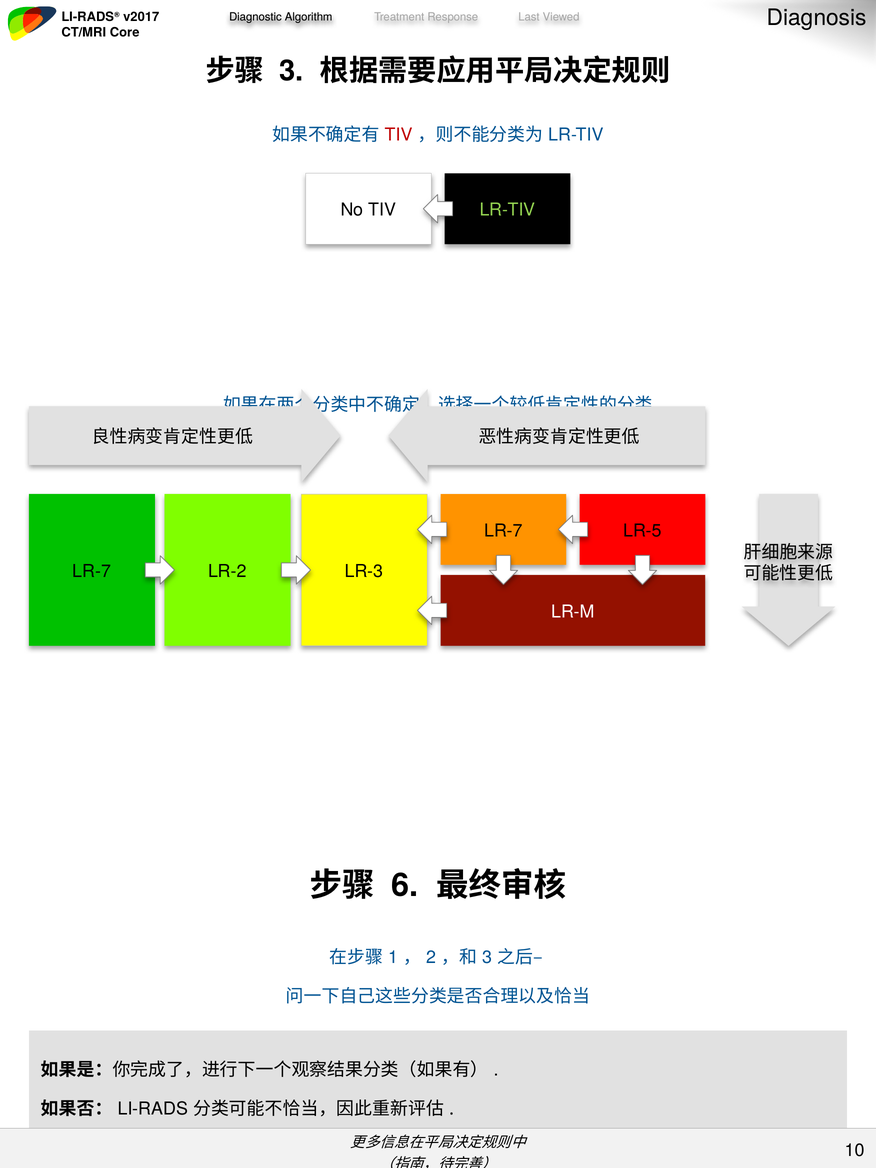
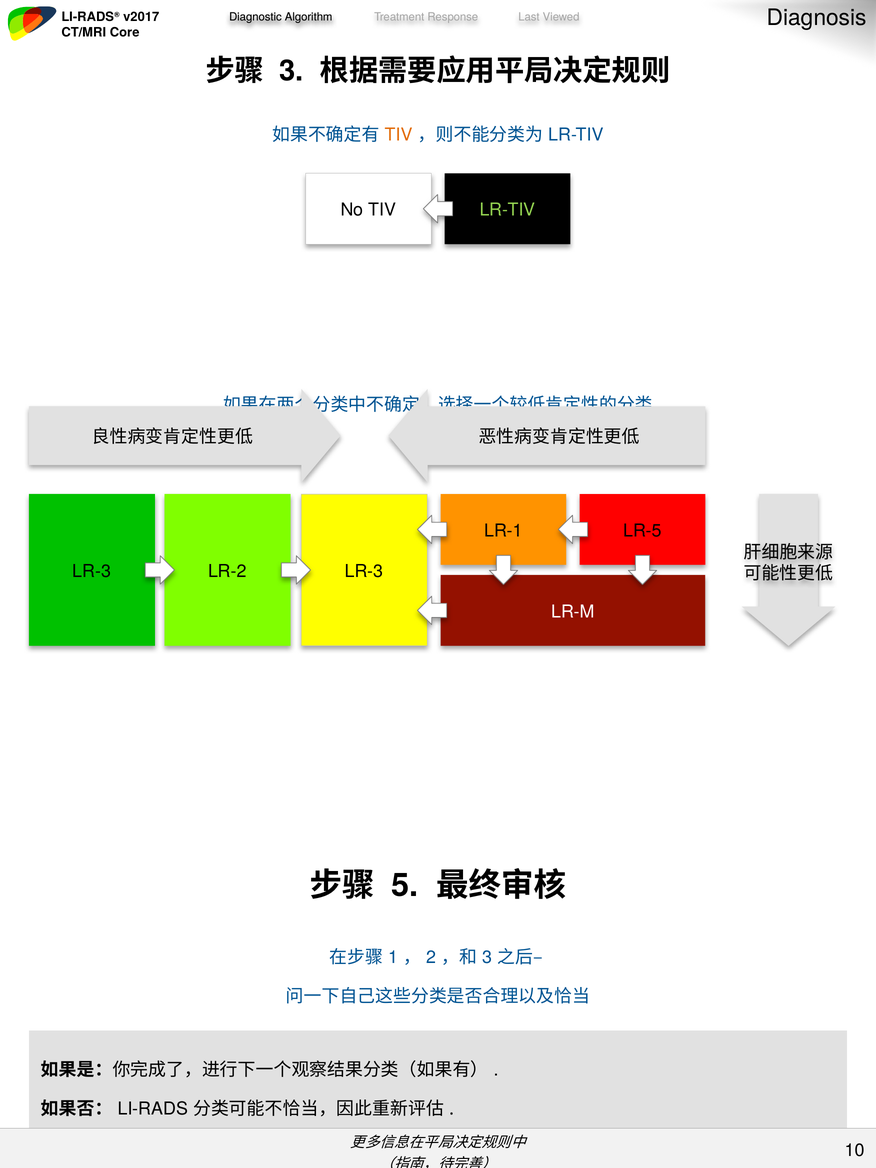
TIV colour: red -> orange (399, 135)
LR-7: LR-7 -> LR-1 (503, 531)
LR-7: LR-7 -> LR-3 (92, 571)
6: 6 -> 5 (405, 885)
